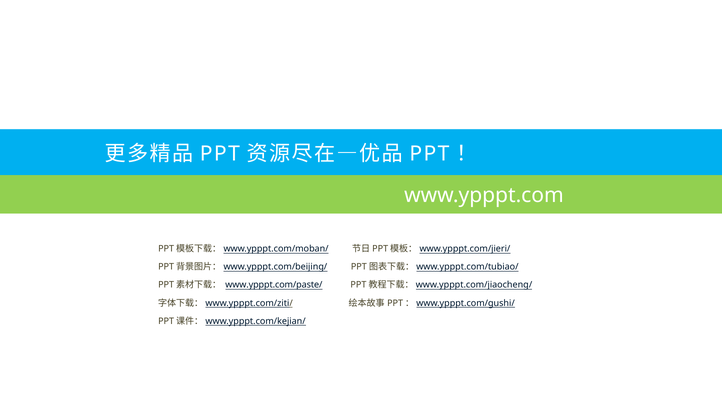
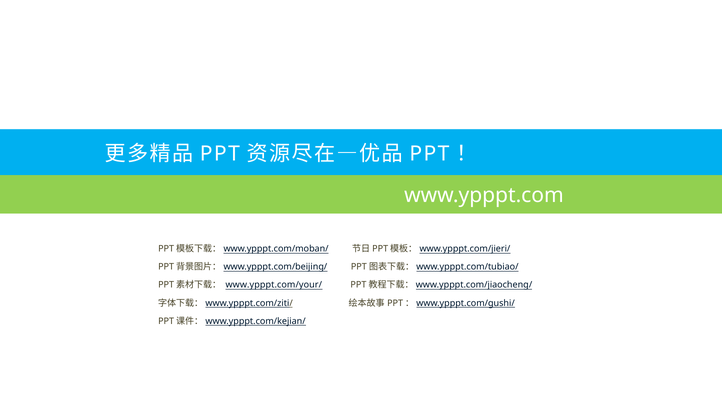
www.ypppt.com/paste/: www.ypppt.com/paste/ -> www.ypppt.com/your/ (274, 285)
